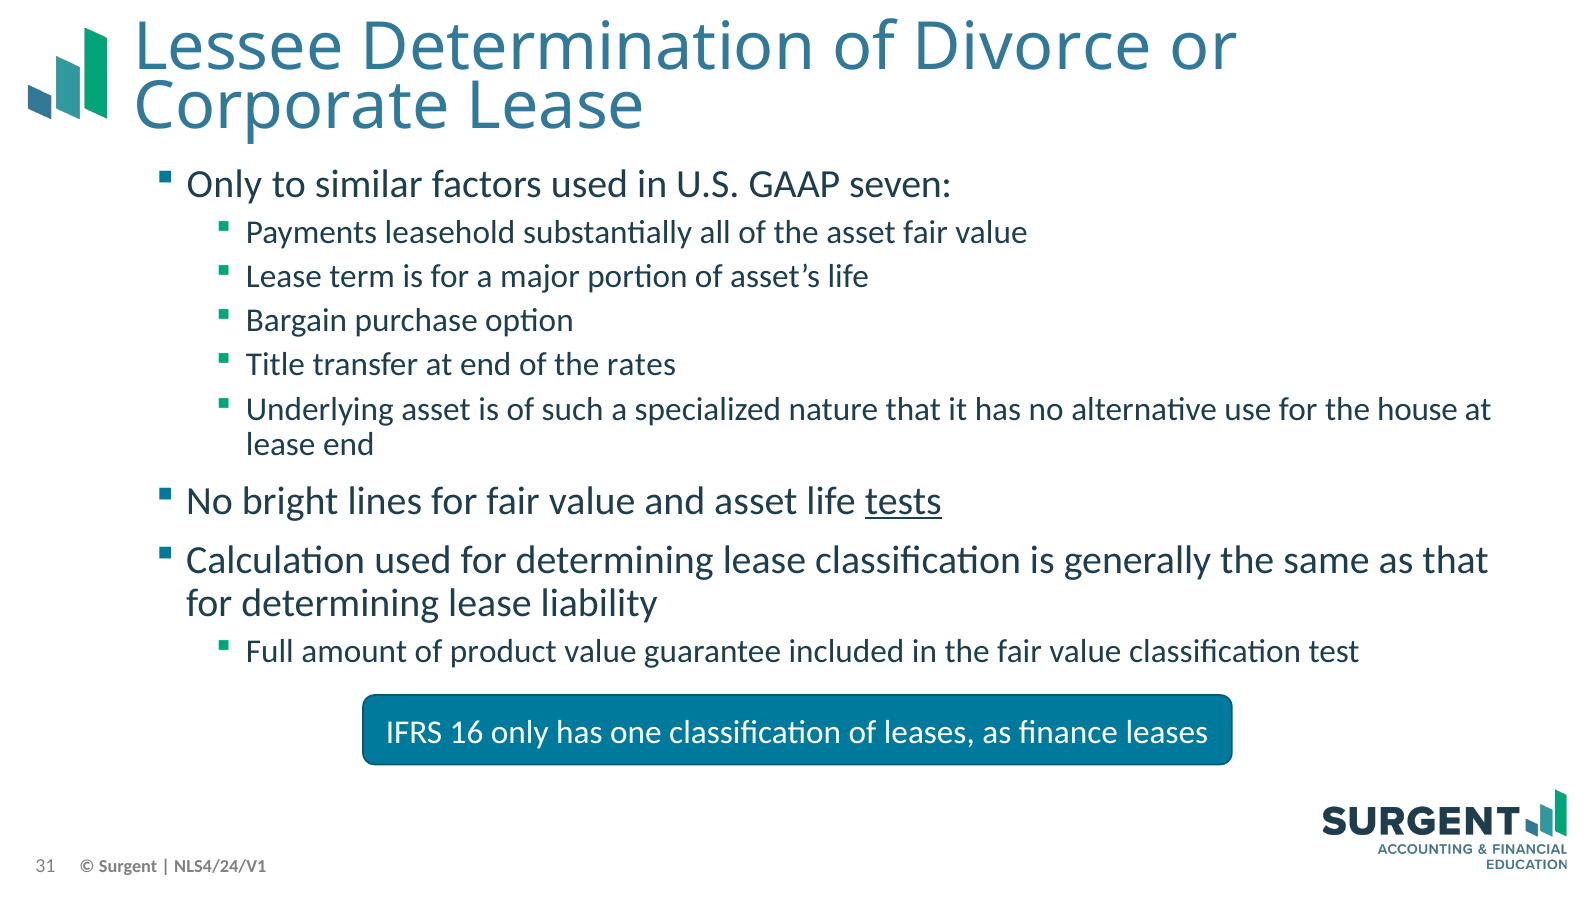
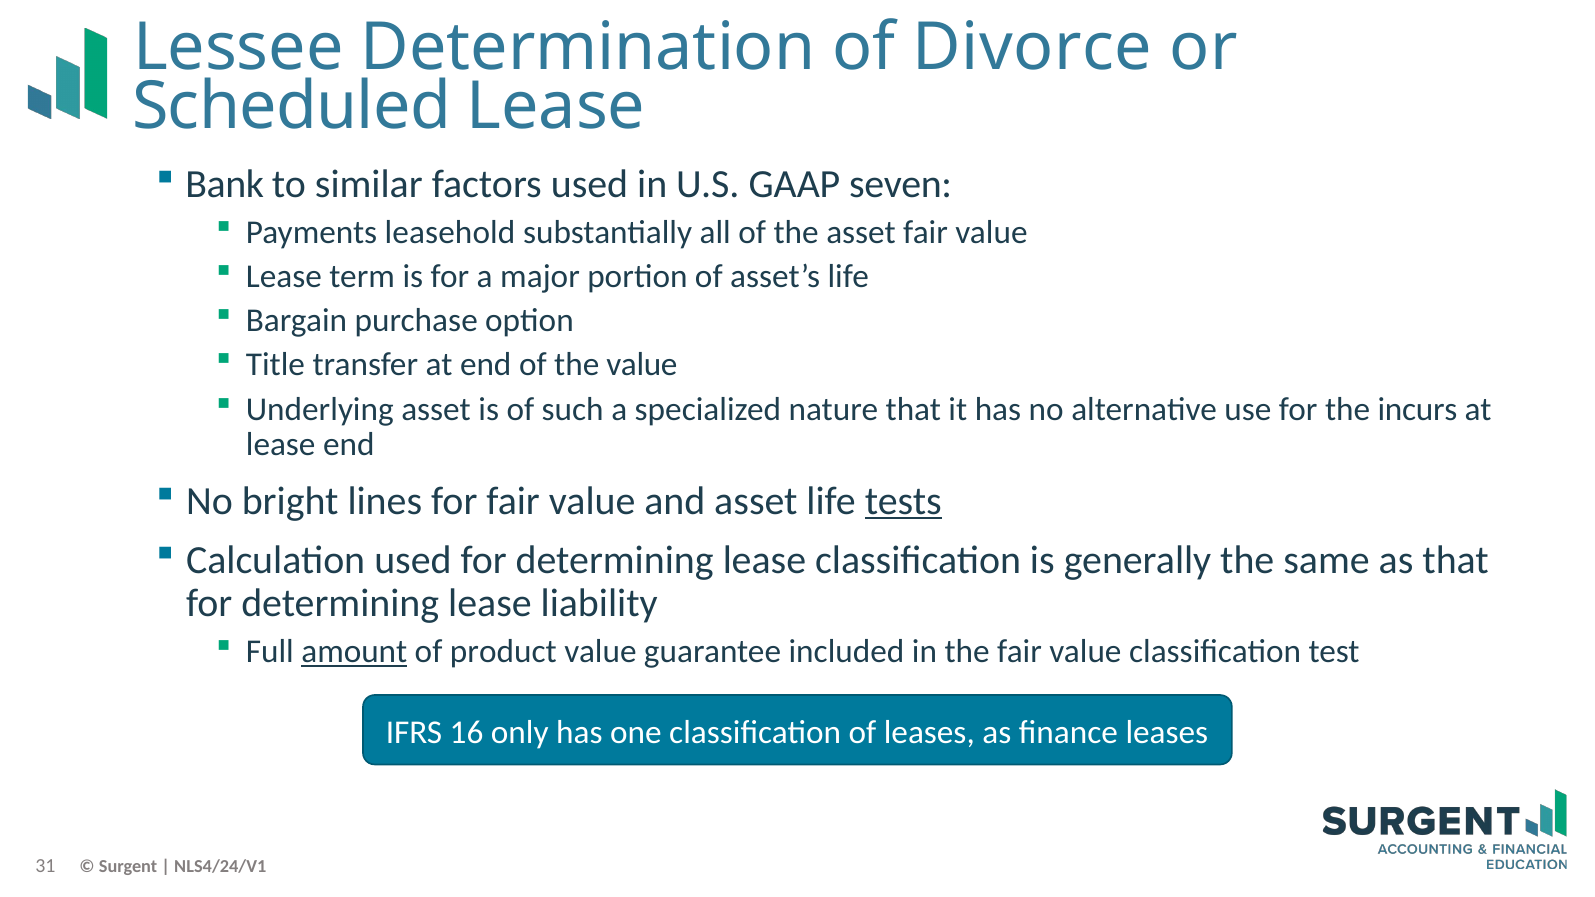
Corporate: Corporate -> Scheduled (292, 107)
Only: Only -> Bank (225, 184)
the rates: rates -> value (642, 365)
house: house -> incurs (1418, 409)
amount underline: none -> present (354, 652)
